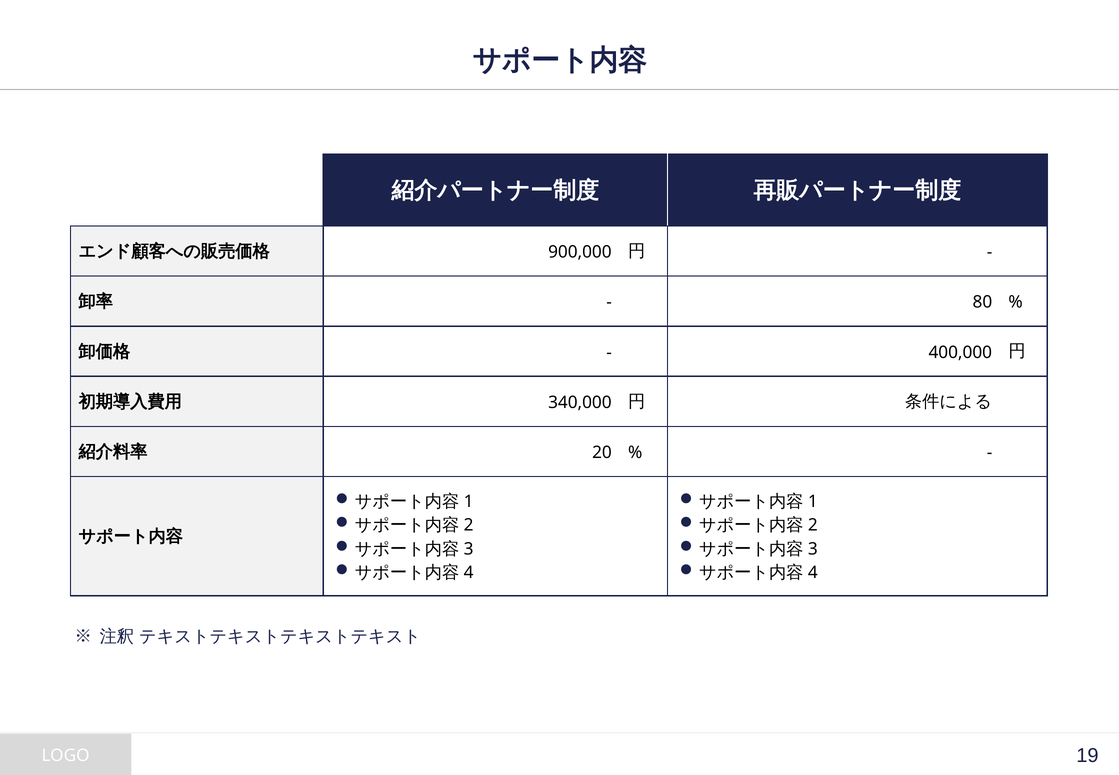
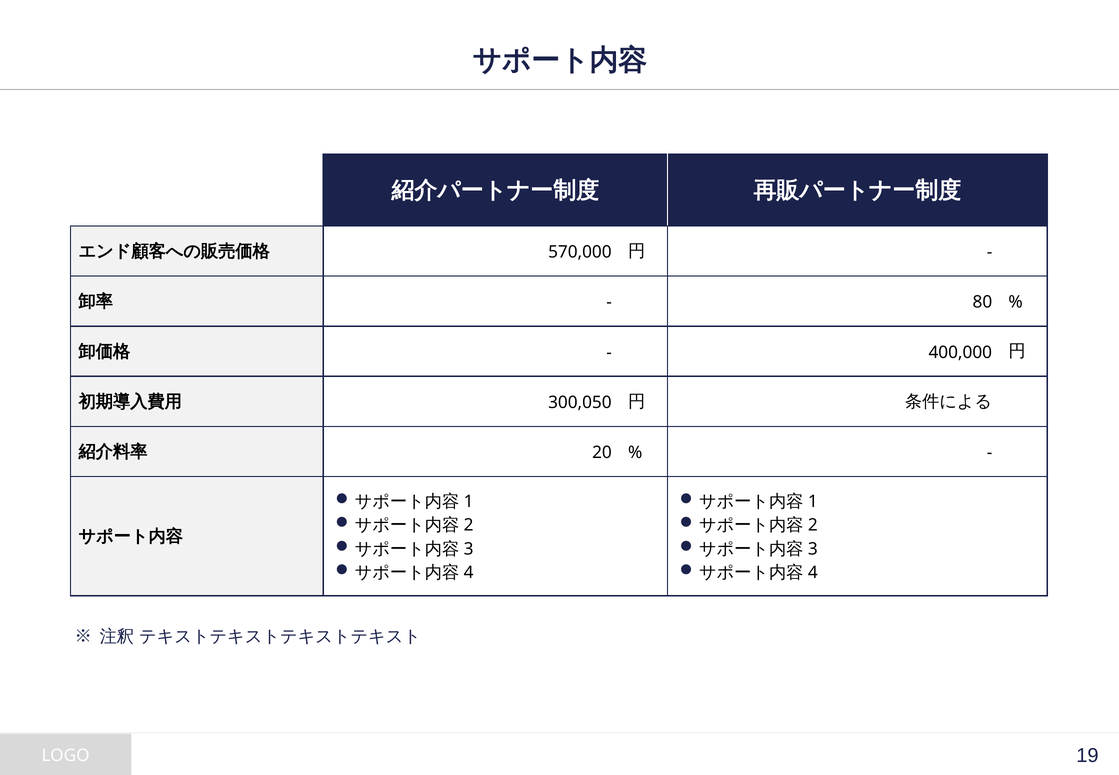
900,000: 900,000 -> 570,000 (580, 252)
340,000: 340,000 -> 300,050 (580, 402)
